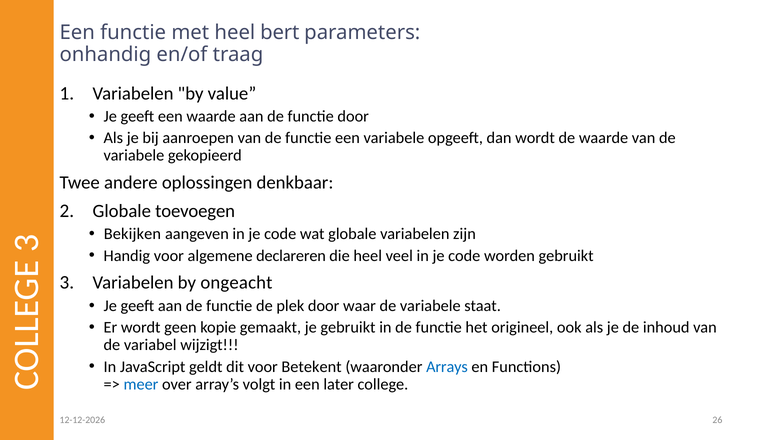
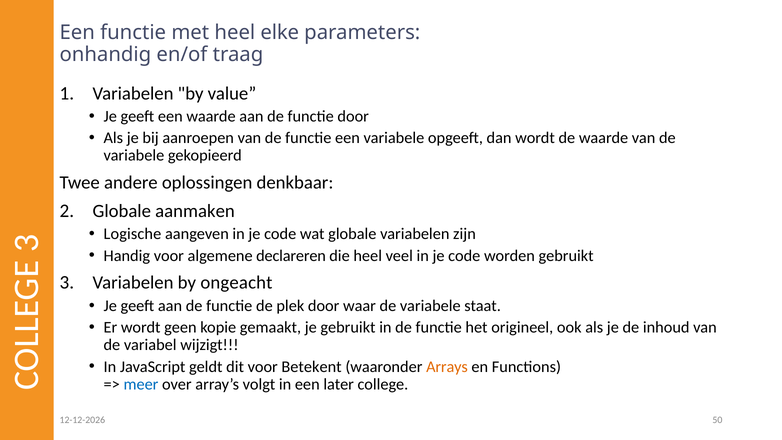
bert: bert -> elke (280, 33)
toevoegen: toevoegen -> aanmaken (195, 211)
Bekijken: Bekijken -> Logische (132, 234)
Arrays colour: blue -> orange (447, 367)
26: 26 -> 50 (717, 420)
